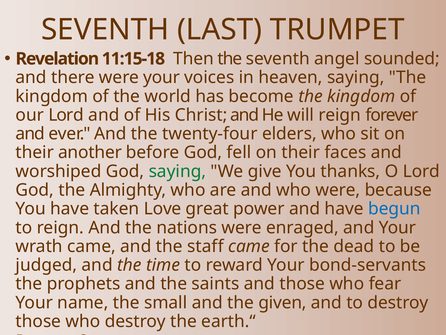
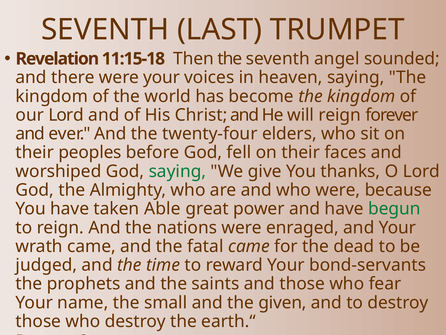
another: another -> peoples (90, 152)
Love: Love -> Able (162, 209)
begun colour: blue -> green (394, 209)
staff: staff -> fatal (205, 246)
